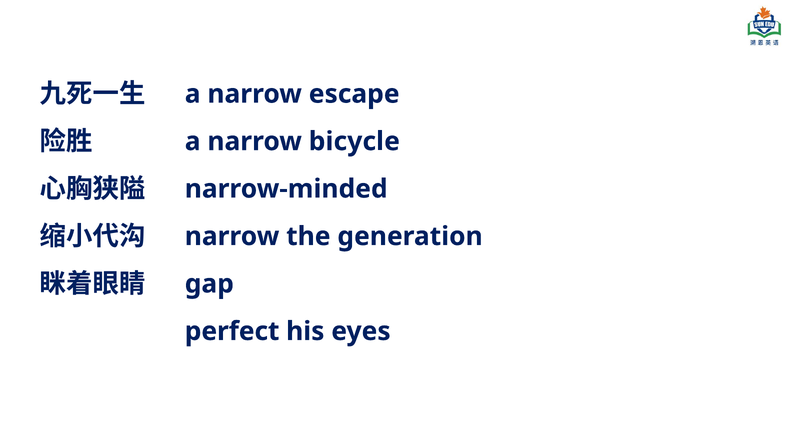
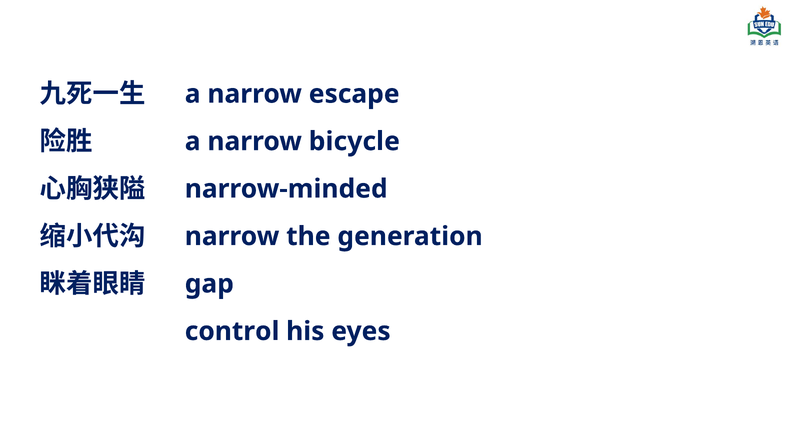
perfect: perfect -> control (232, 331)
